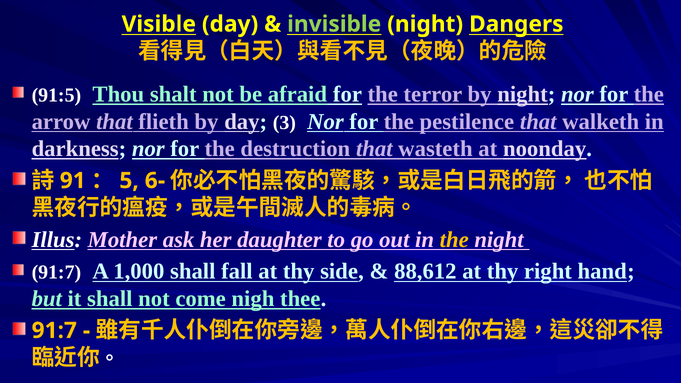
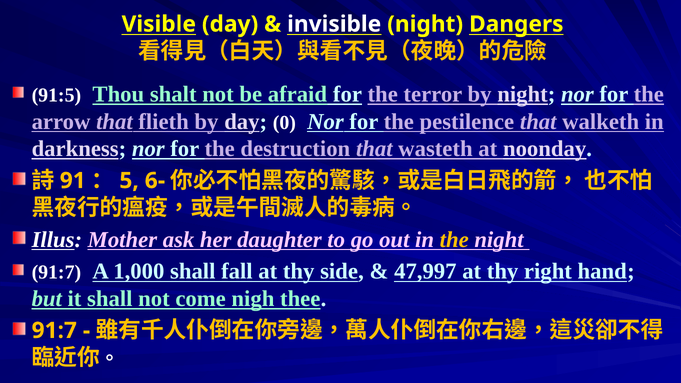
invisible colour: light green -> white (334, 24)
3: 3 -> 0 (284, 123)
88,612: 88,612 -> 47,997 (425, 271)
